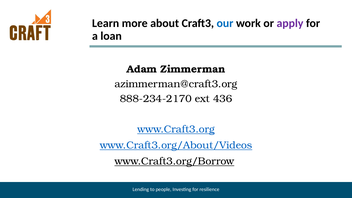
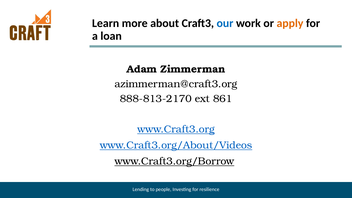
apply colour: purple -> orange (290, 23)
888-234-2170: 888-234-2170 -> 888-813-2170 (156, 99)
436: 436 -> 861 (223, 99)
